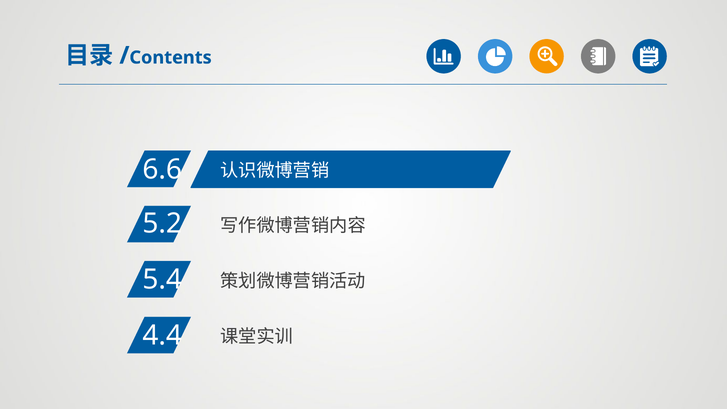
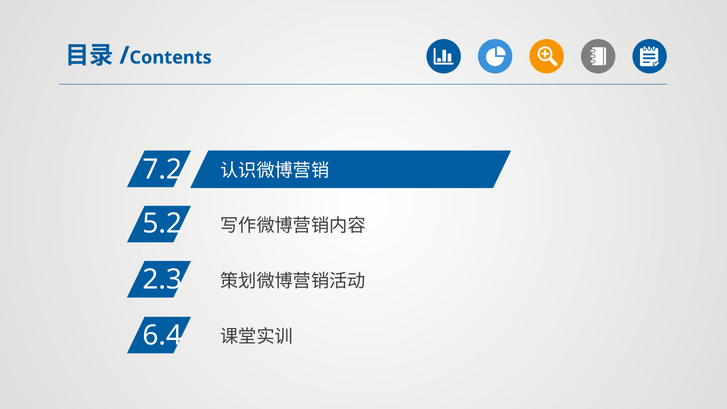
6.6: 6.6 -> 7.2 (162, 170)
5.4: 5.4 -> 2.3 (162, 279)
4.4: 4.4 -> 6.4 (162, 335)
